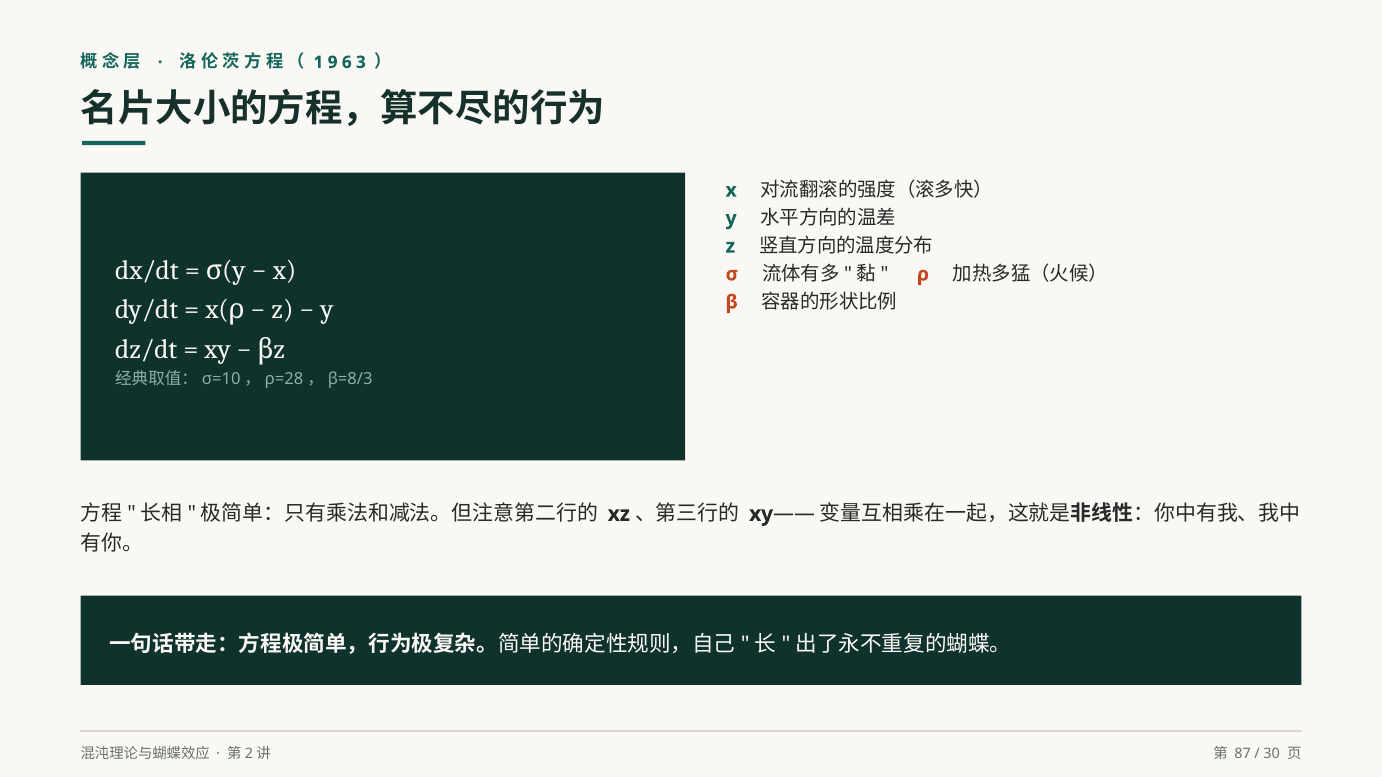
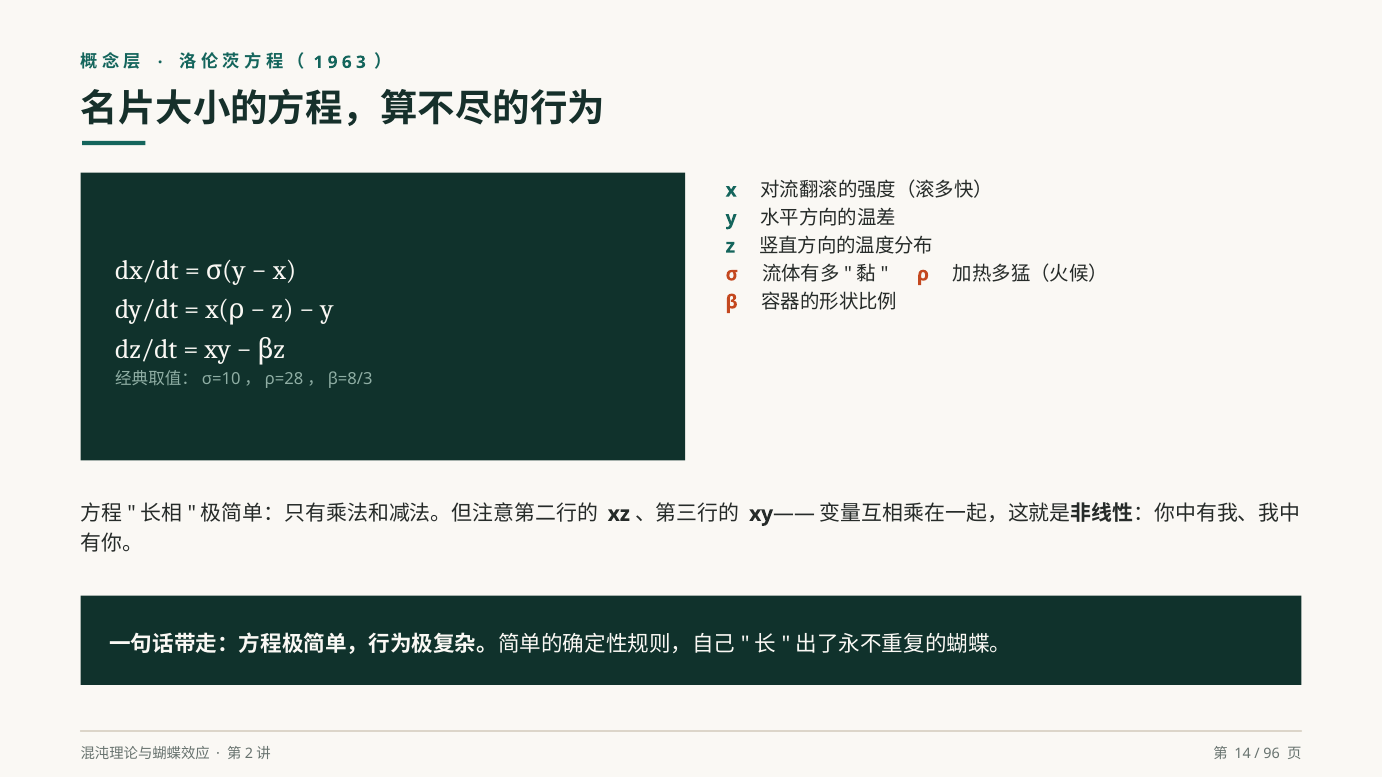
87: 87 -> 14 (1243, 754)
30: 30 -> 96 (1272, 754)
